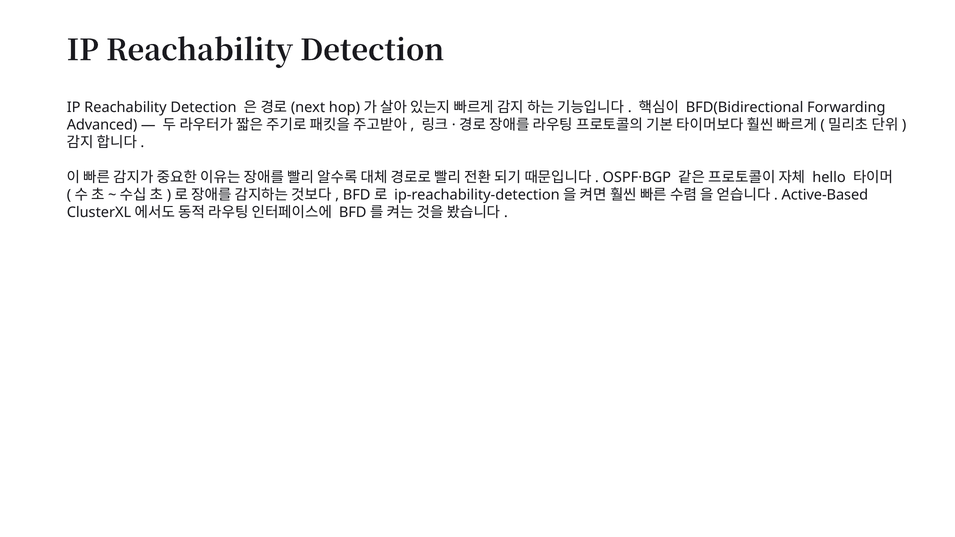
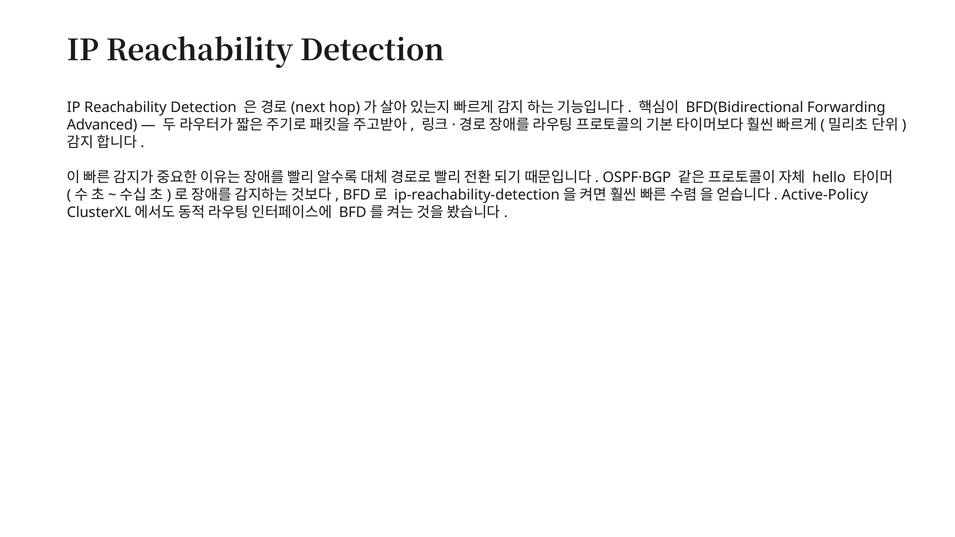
Active-Based: Active-Based -> Active-Policy (825, 195)
